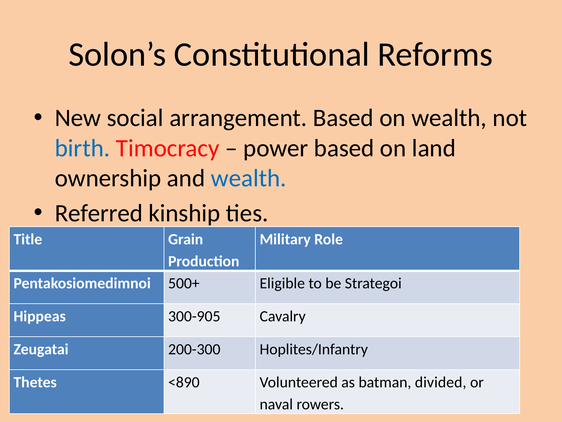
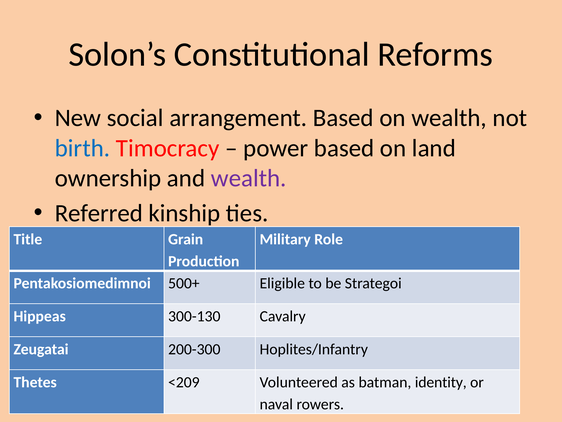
wealth colour: blue -> purple (249, 178)
300-905: 300-905 -> 300-130 (194, 316)
<890: <890 -> <209 (184, 382)
divided: divided -> identity (441, 382)
